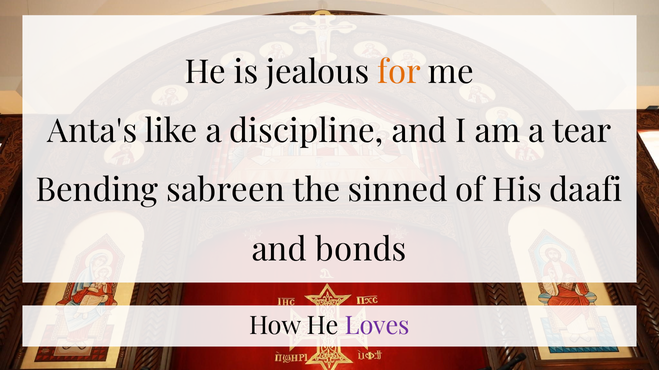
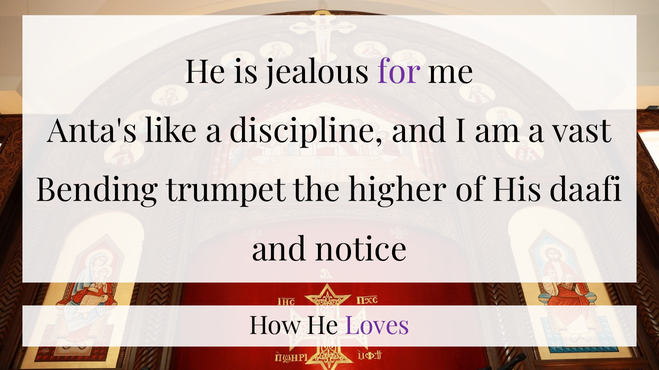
for colour: orange -> purple (399, 72)
tear: tear -> vast (582, 132)
sabreen: sabreen -> trumpet (226, 191)
sinned: sinned -> higher (398, 191)
bonds: bonds -> notice (361, 250)
